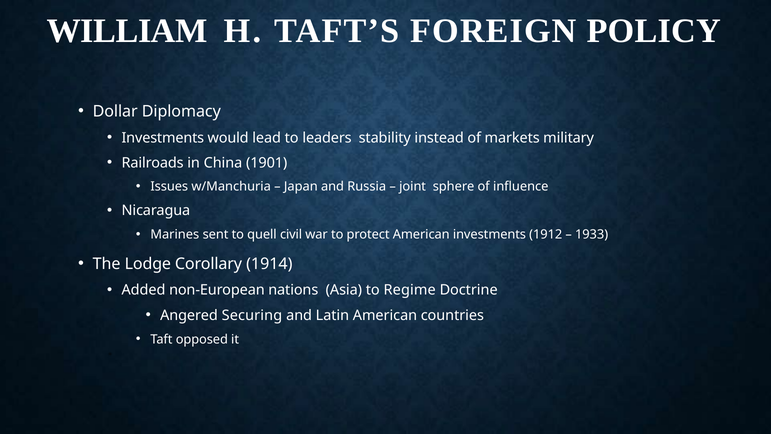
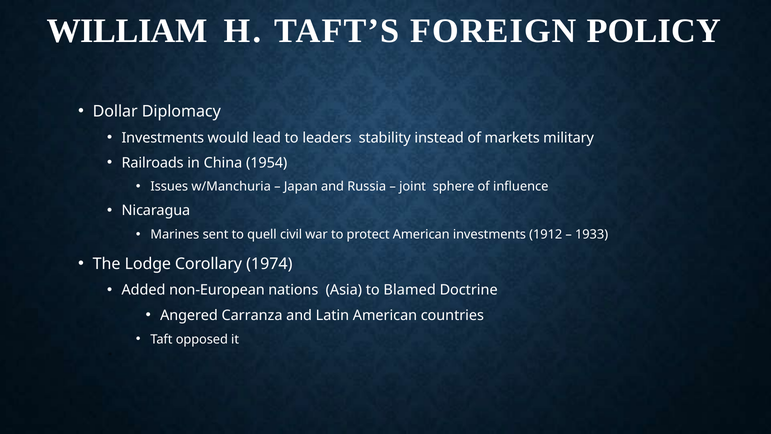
1901: 1901 -> 1954 (267, 163)
1914: 1914 -> 1974 (269, 264)
Regime: Regime -> Blamed (410, 290)
Securing: Securing -> Carranza (252, 315)
